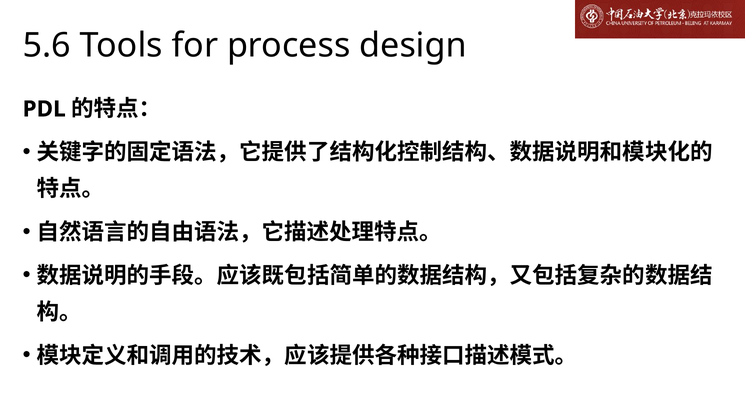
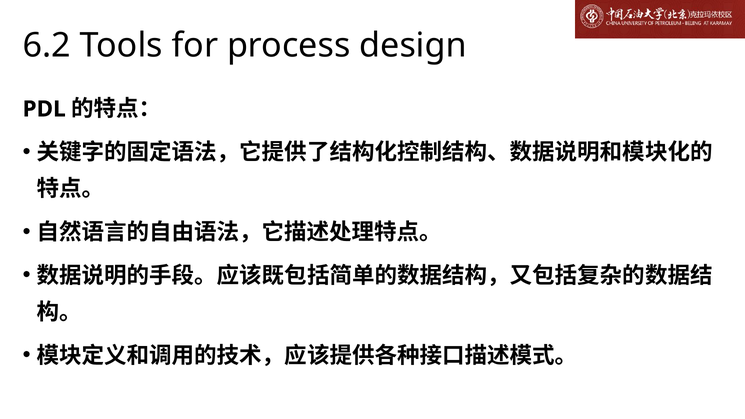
5.6: 5.6 -> 6.2 (47, 45)
